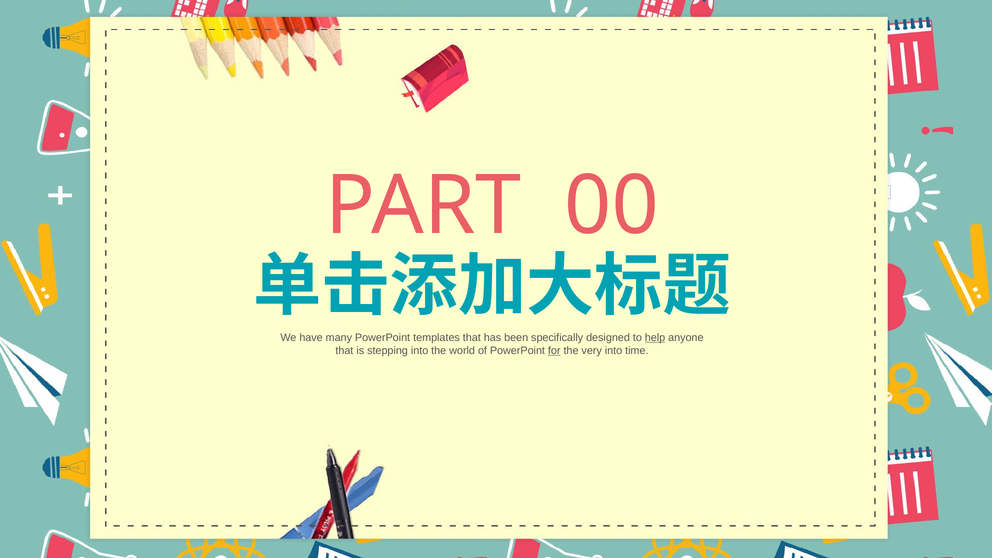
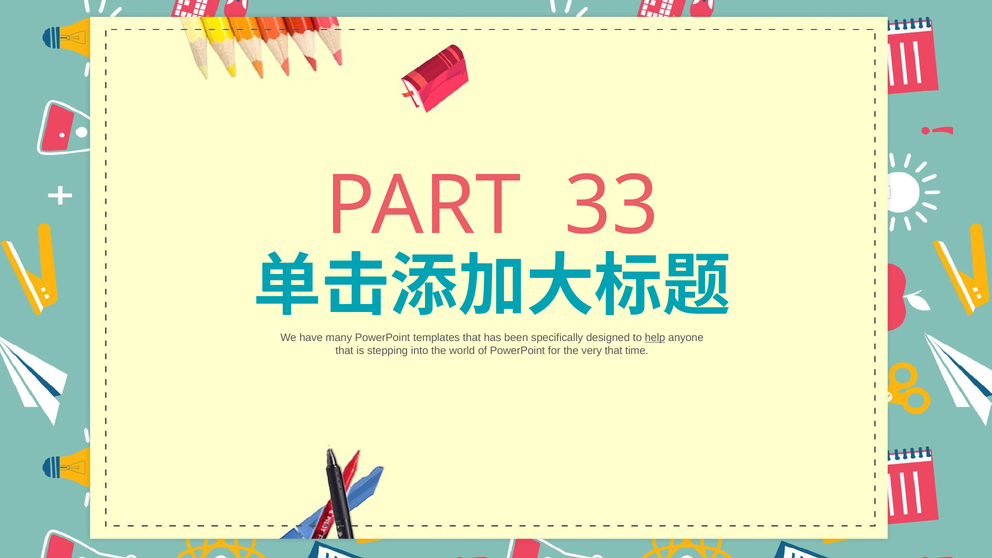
00: 00 -> 33 (612, 206)
for underline: present -> none (554, 351)
very into: into -> that (614, 351)
